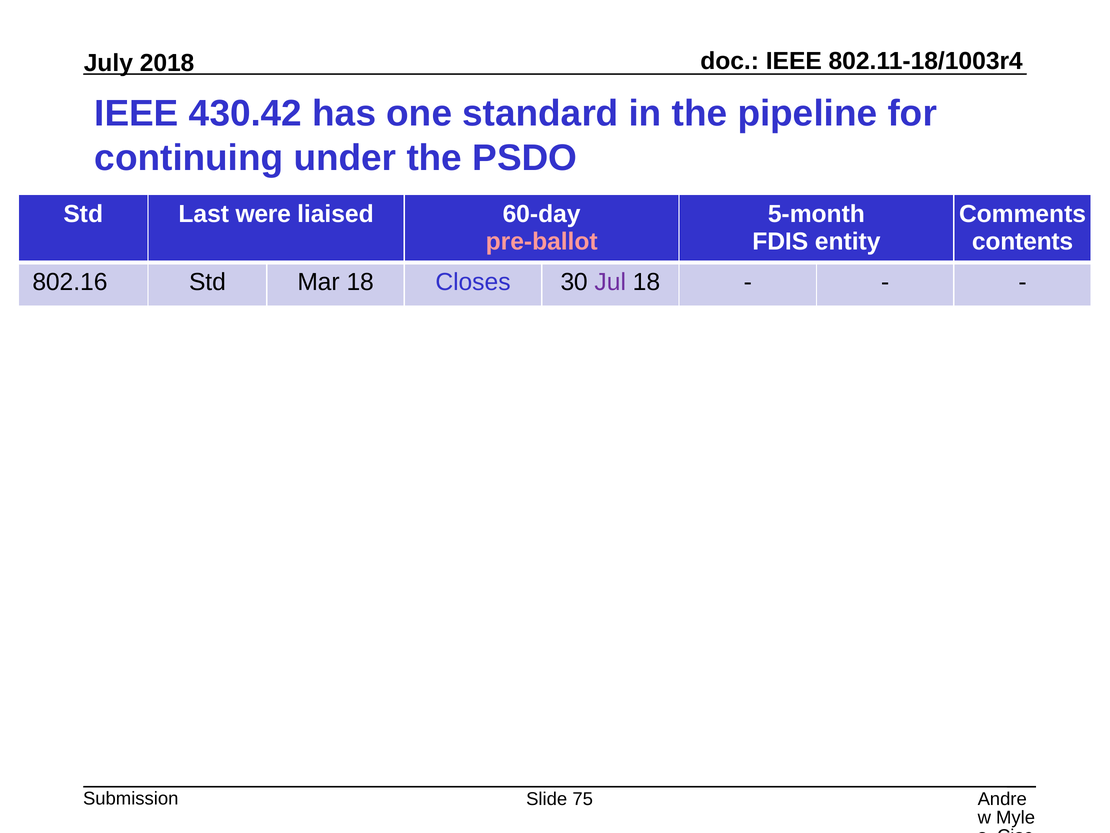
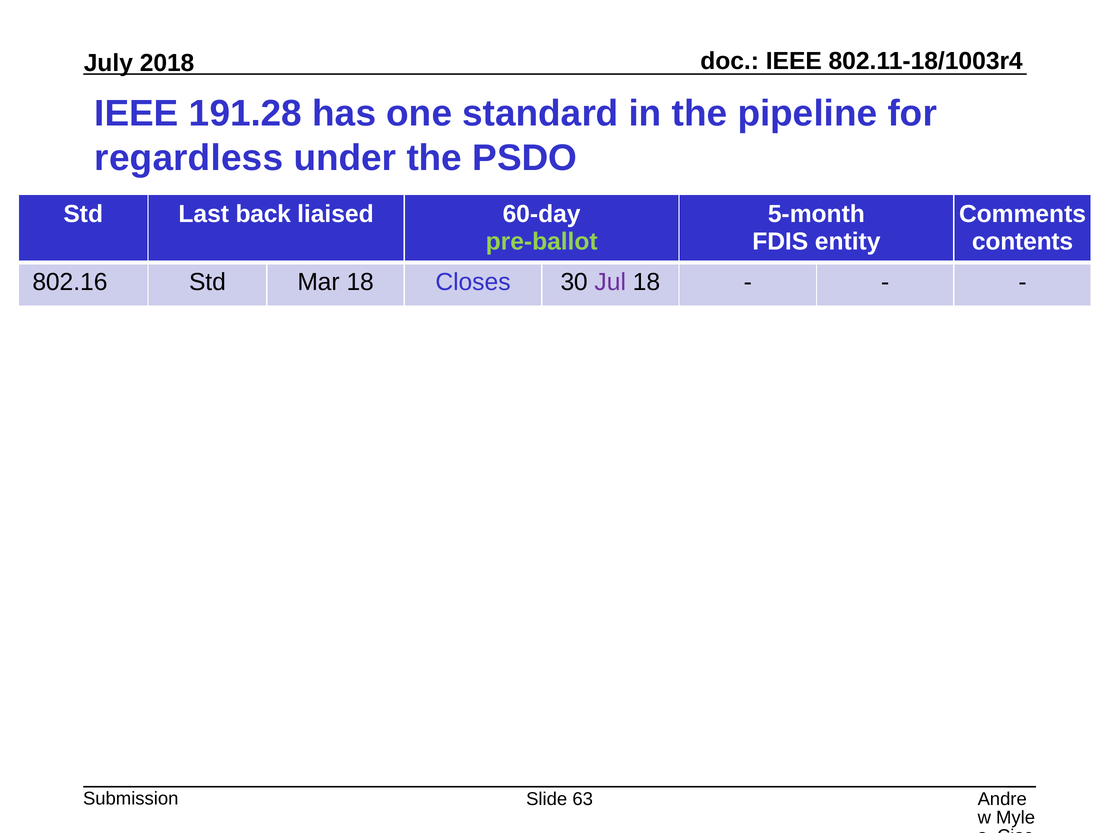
430.42: 430.42 -> 191.28 (245, 114)
continuing: continuing -> regardless (189, 158)
were: were -> back (263, 214)
pre-ballot colour: pink -> light green (542, 241)
75: 75 -> 63 (583, 798)
